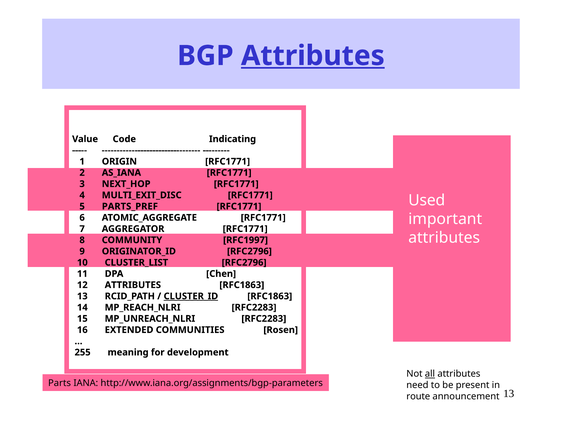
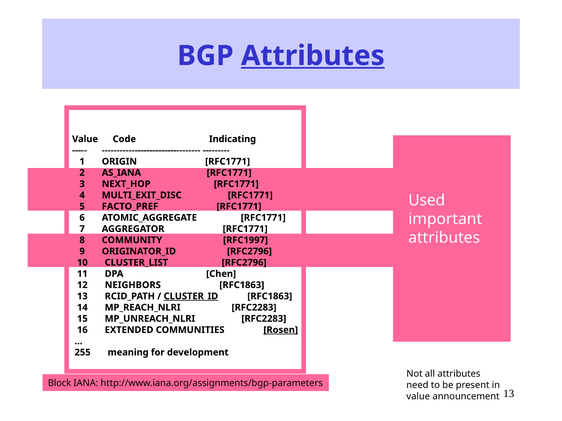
PARTS_PREF: PARTS_PREF -> FACTO_PREF (130, 207)
12 ATTRIBUTES: ATTRIBUTES -> NEIGHBORS (133, 285)
Rosen underline: none -> present (281, 330)
all underline: present -> none (430, 374)
Parts: Parts -> Block (60, 384)
route: route -> value (418, 397)
